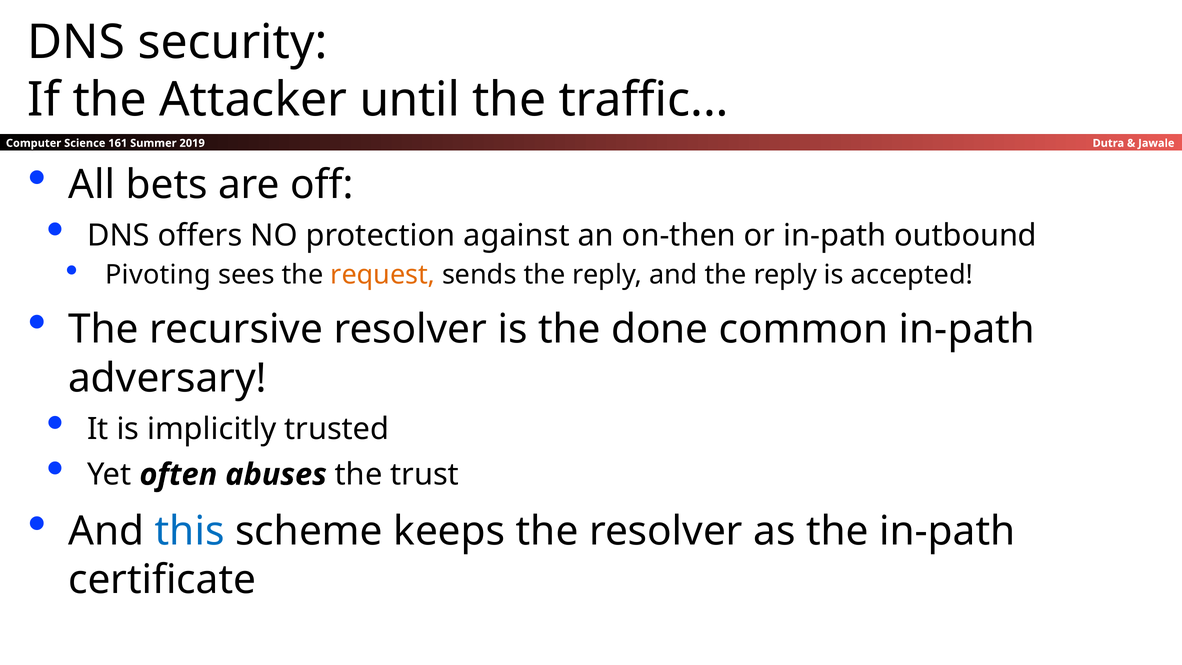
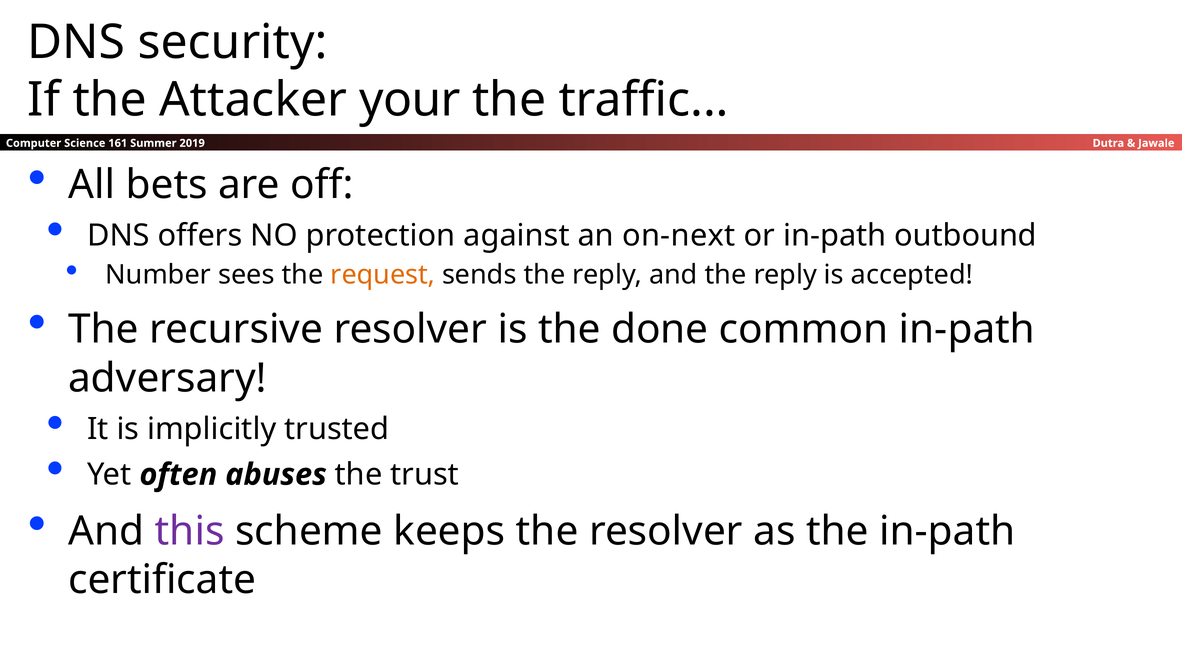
until: until -> your (410, 100)
on-then: on-then -> on-next (679, 236)
Pivoting: Pivoting -> Number (158, 275)
this colour: blue -> purple (190, 531)
